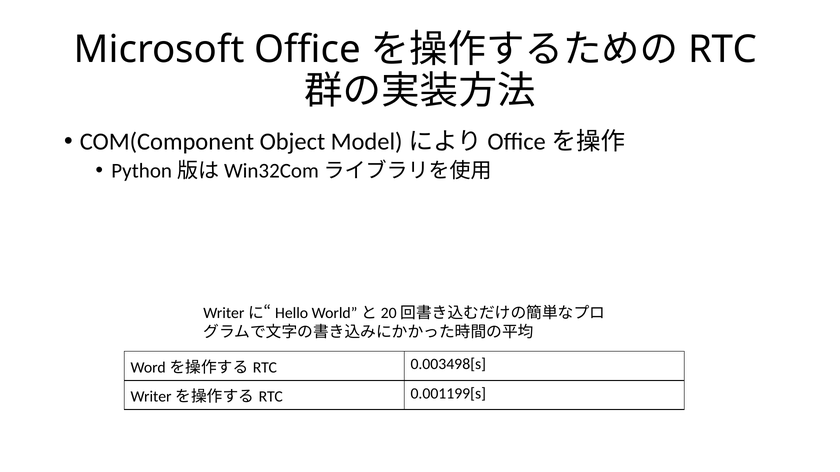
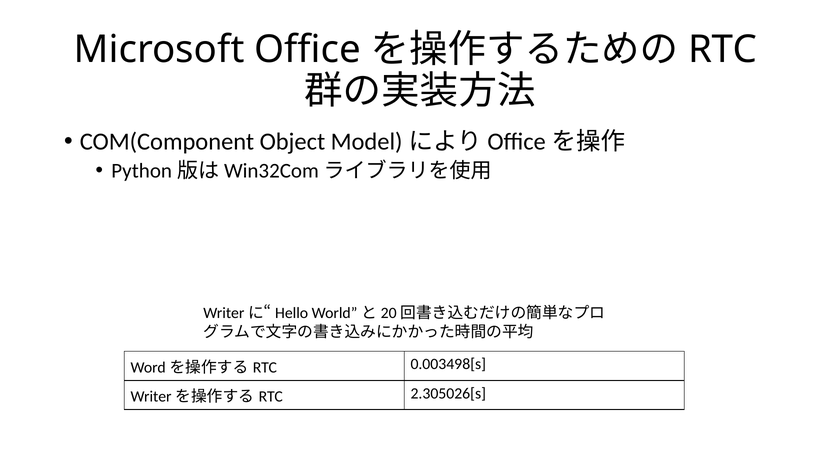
0.001199[s: 0.001199[s -> 2.305026[s (448, 394)
